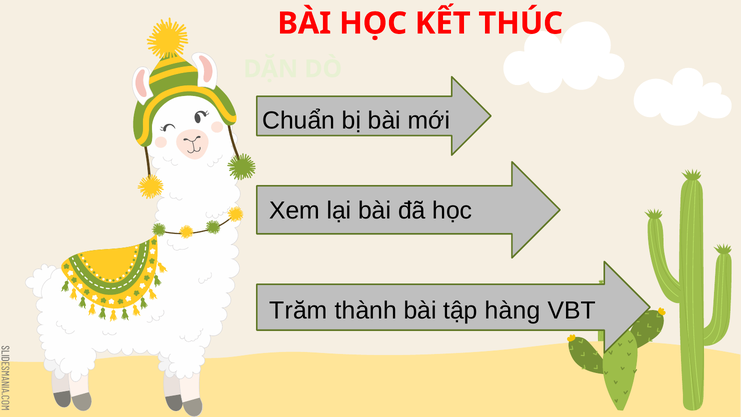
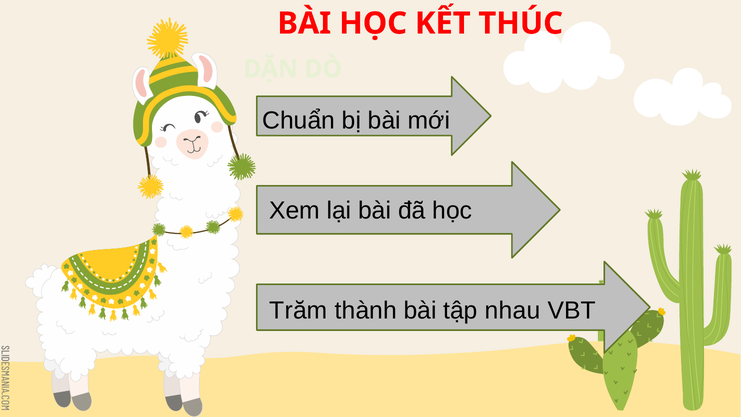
hàng: hàng -> nhau (513, 311)
